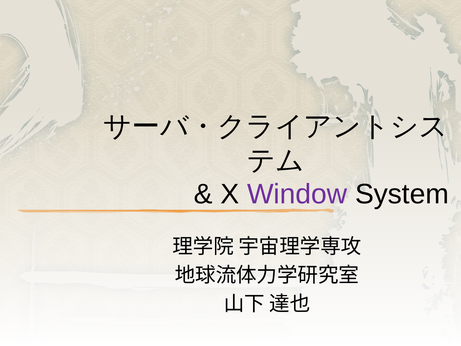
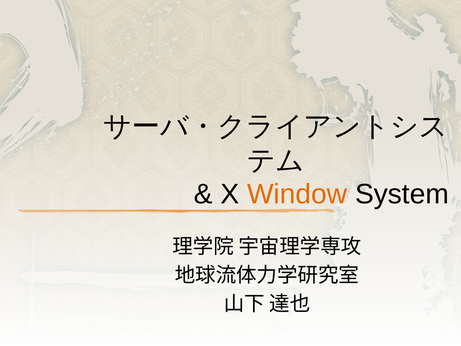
Window colour: purple -> orange (297, 194)
